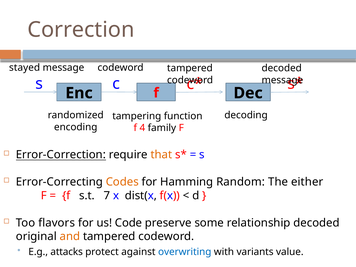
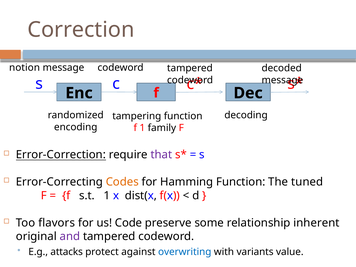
stayed: stayed -> notion (25, 68)
f 4: 4 -> 1 (142, 128)
that colour: orange -> purple (161, 155)
Hamming Random: Random -> Function (241, 182)
either: either -> tuned (307, 182)
s.t 7: 7 -> 1 (107, 196)
relationship decoded: decoded -> inherent (316, 223)
and colour: orange -> purple (70, 236)
